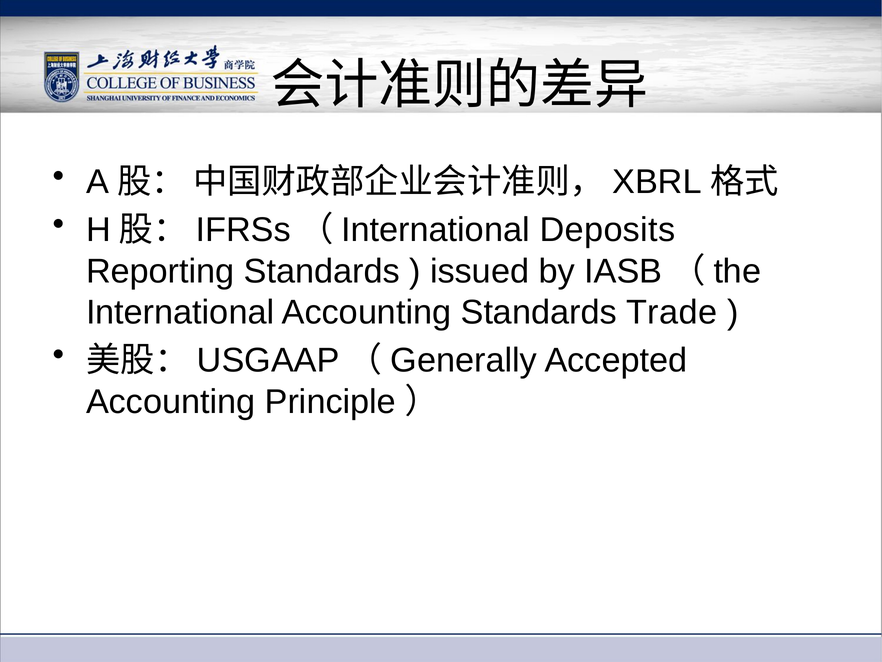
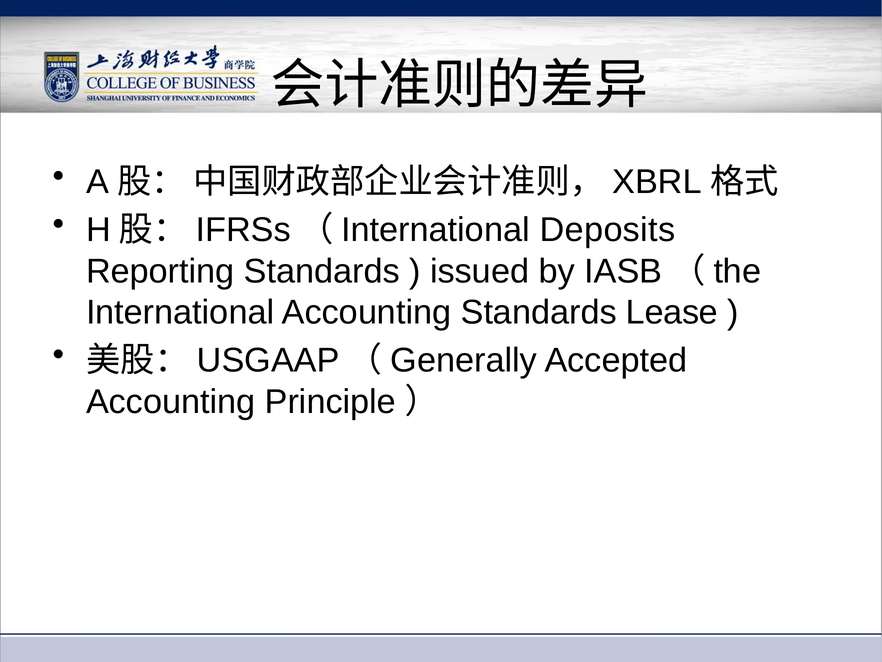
Trade: Trade -> Lease (672, 312)
